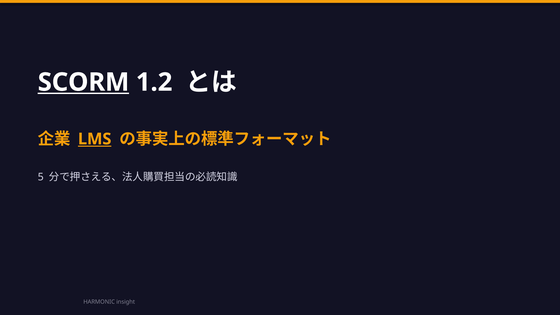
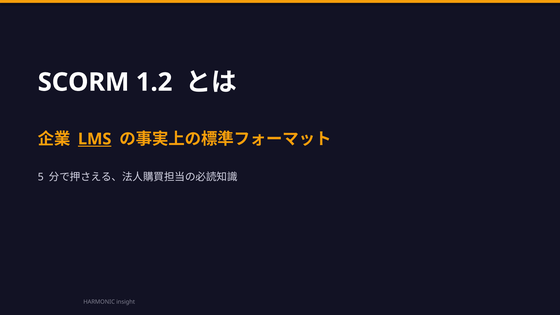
SCORM underline: present -> none (83, 82)
